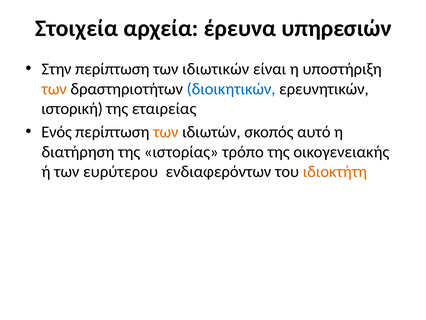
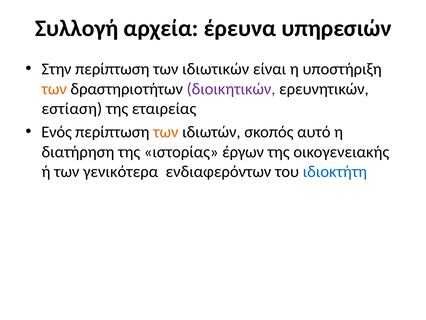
Στοιχεία: Στοιχεία -> Συλλογή (77, 28)
διοικητικών colour: blue -> purple (231, 89)
ιστορική: ιστορική -> εστίαση (72, 109)
τρόπο: τρόπο -> έργων (243, 152)
ευρύτερου: ευρύτερου -> γενικότερα (121, 171)
ιδιοκτήτη colour: orange -> blue (335, 171)
